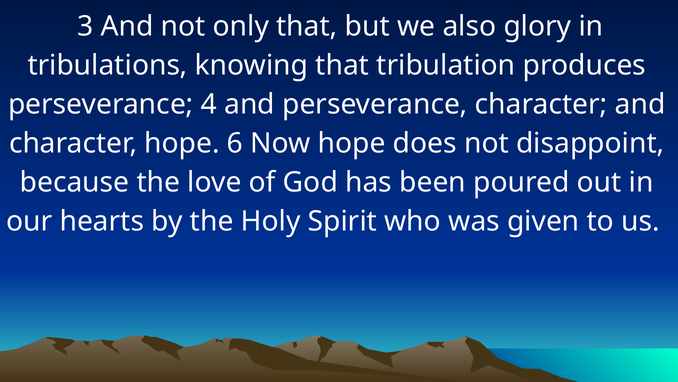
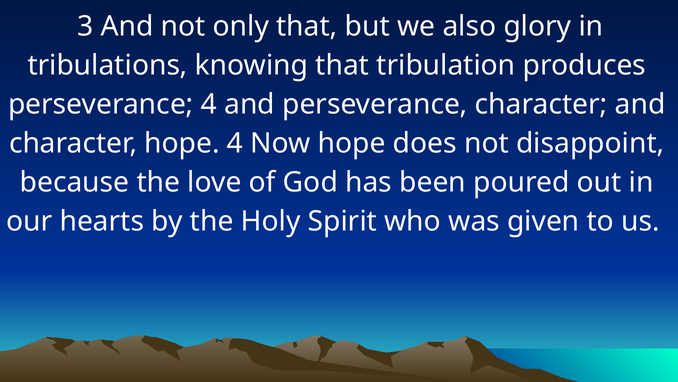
hope 6: 6 -> 4 (235, 143)
